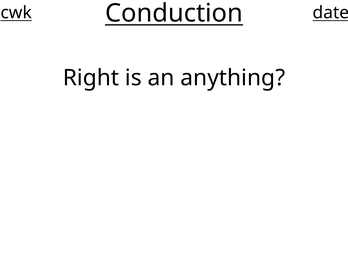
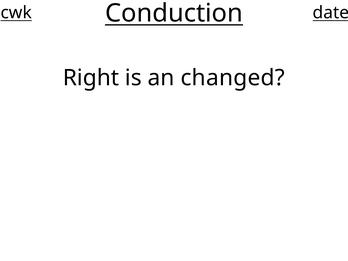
anything: anything -> changed (233, 78)
